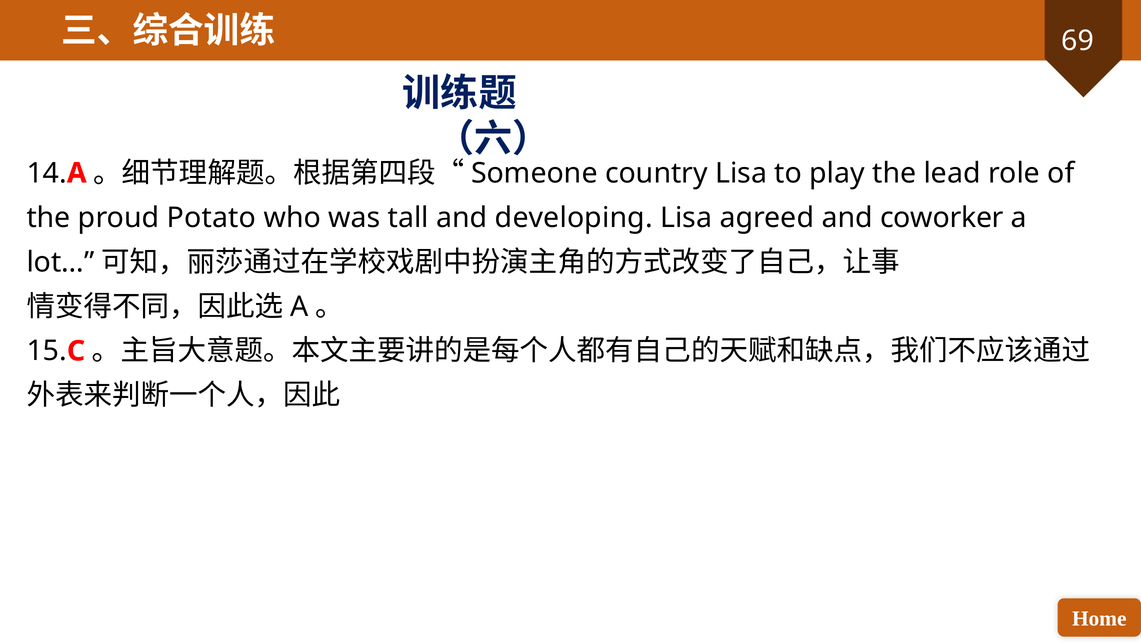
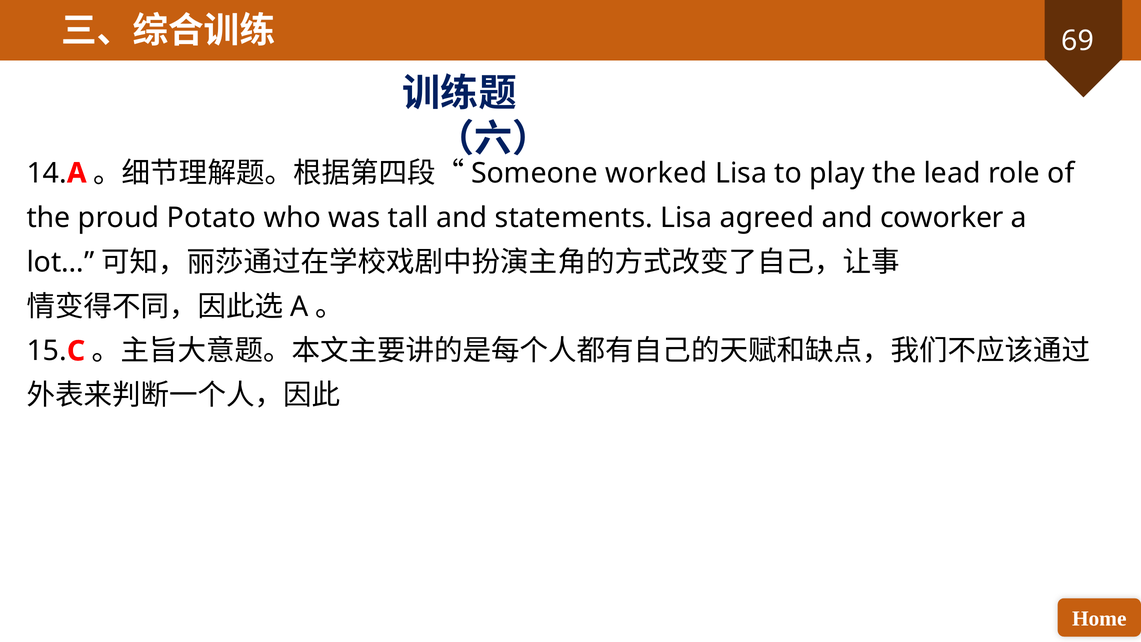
country: country -> worked (656, 173)
developing: developing -> statements (574, 218)
